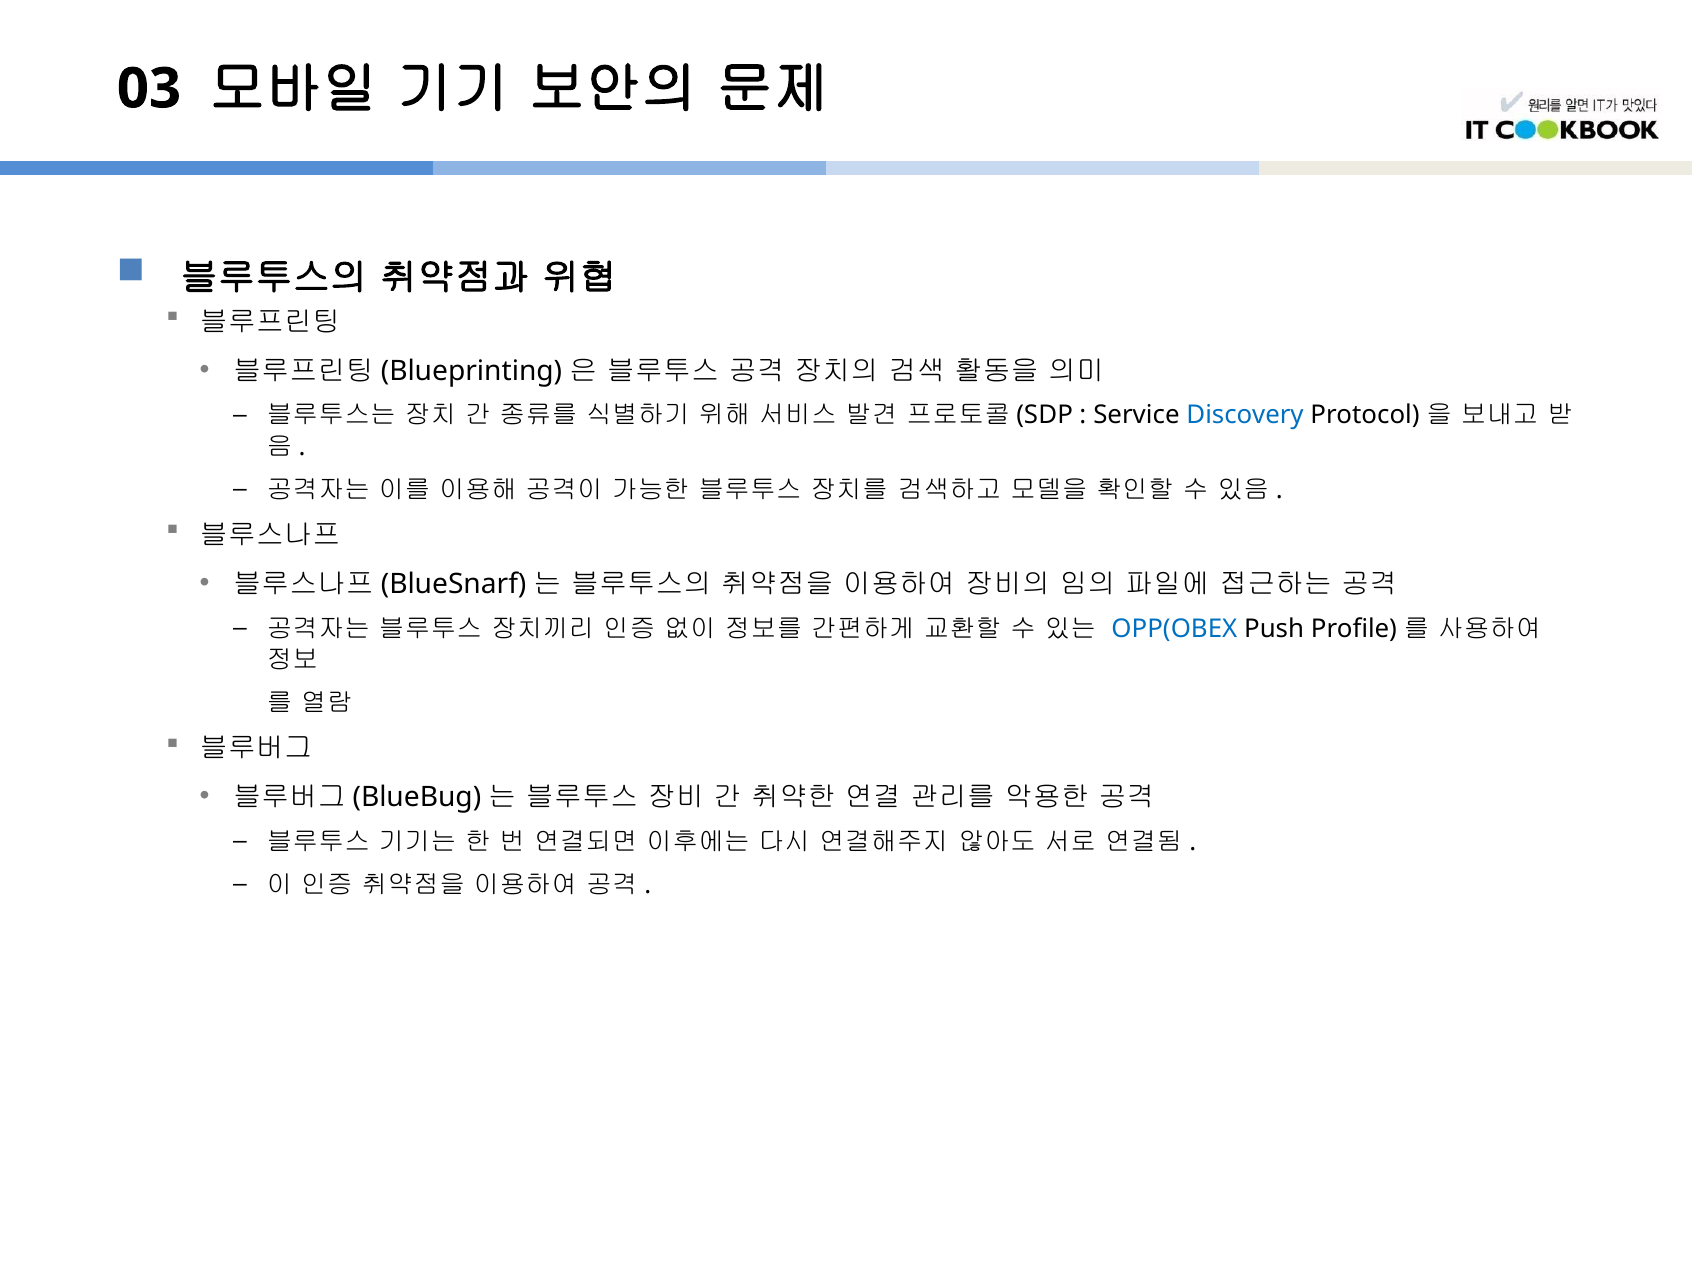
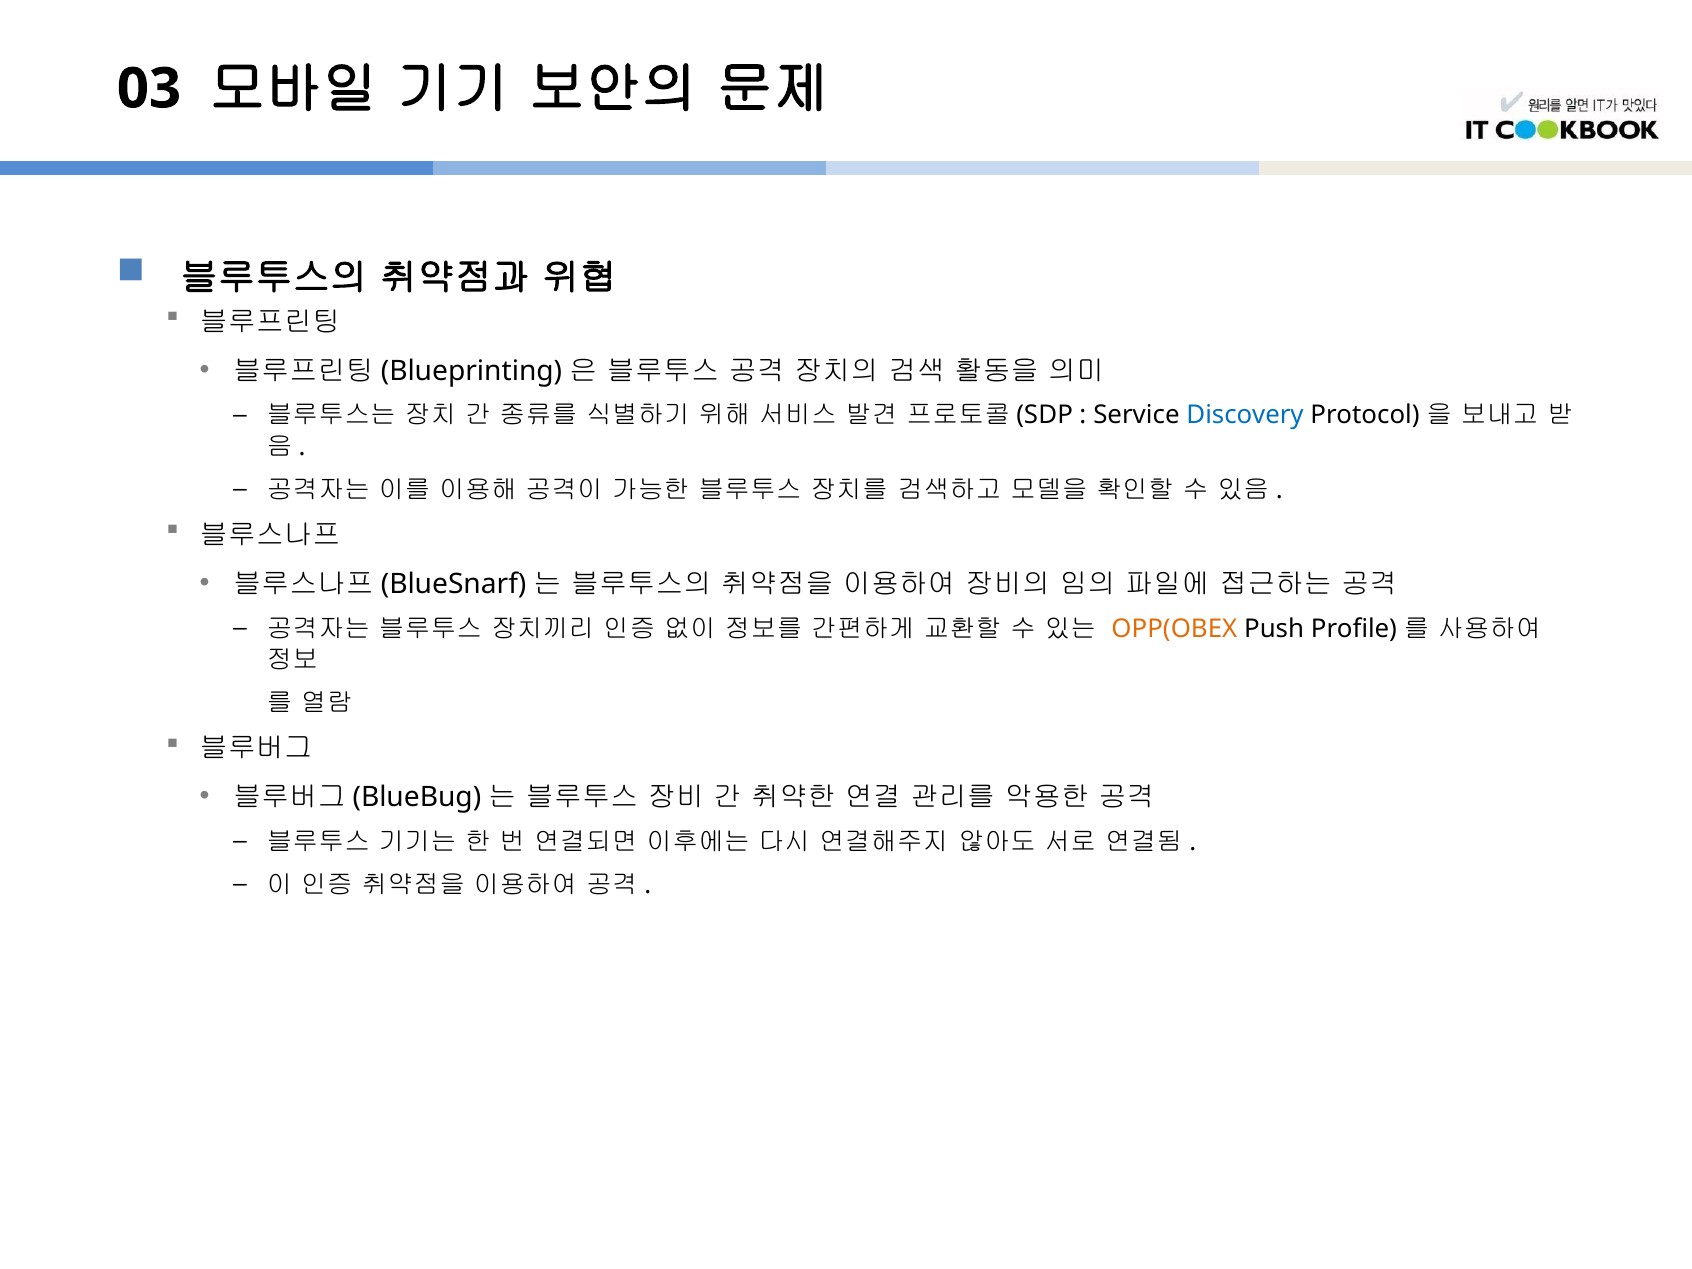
OPP(OBEX colour: blue -> orange (1174, 629)
